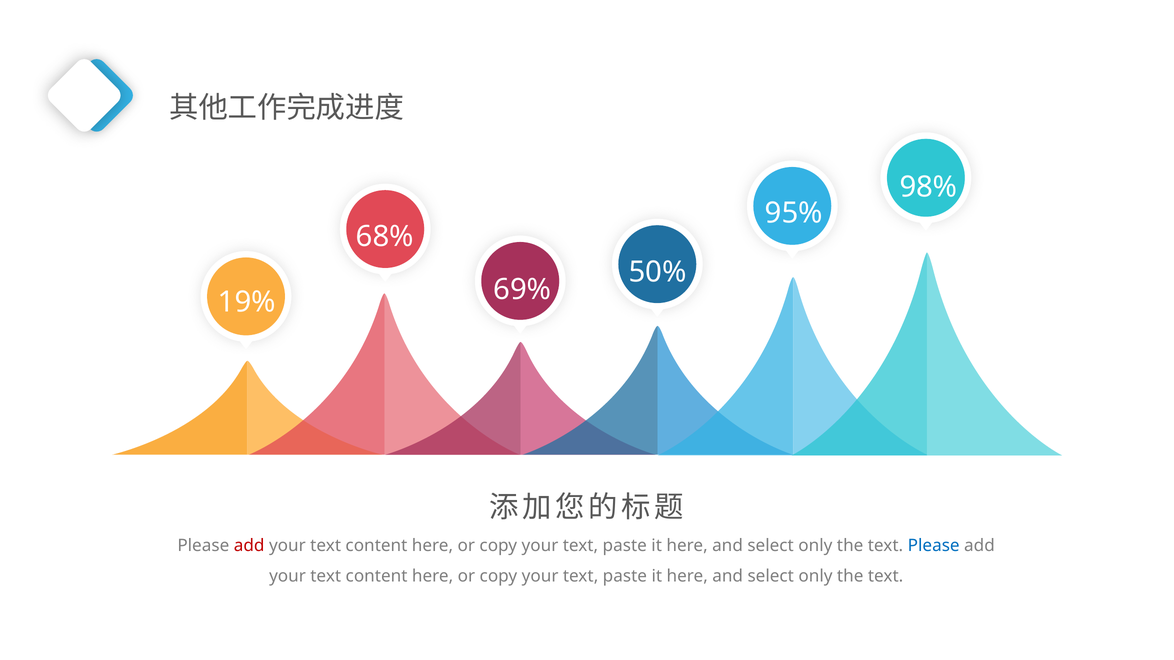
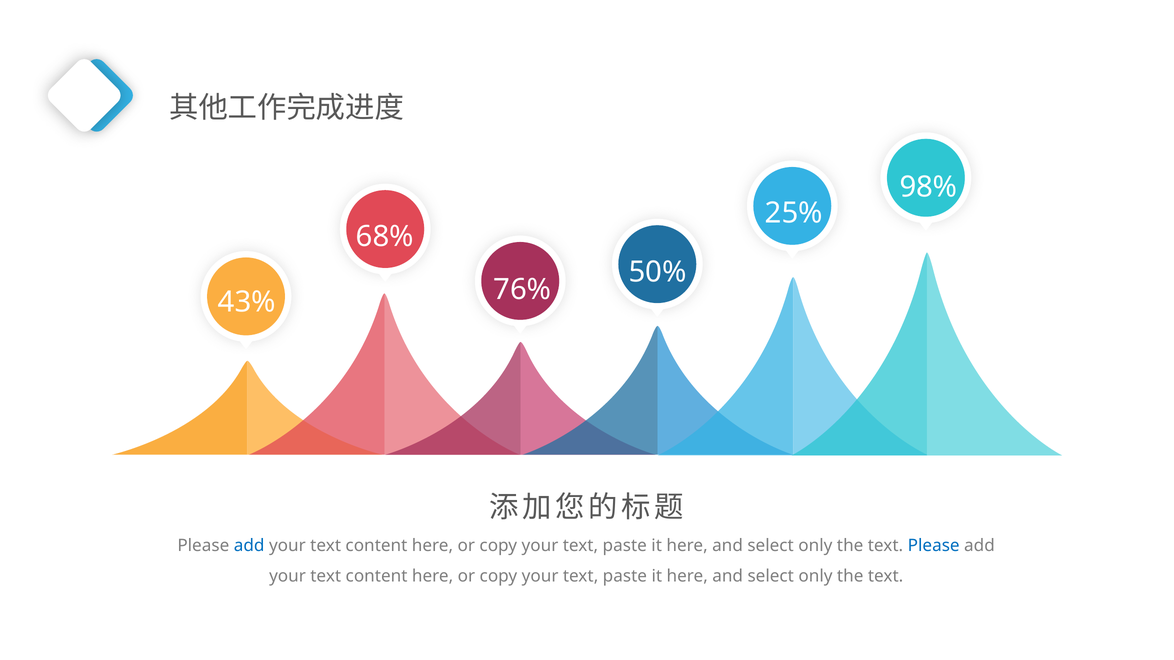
95%: 95% -> 25% (794, 213)
69%: 69% -> 76% (522, 290)
19%: 19% -> 43% (247, 302)
add colour: red -> blue (249, 546)
